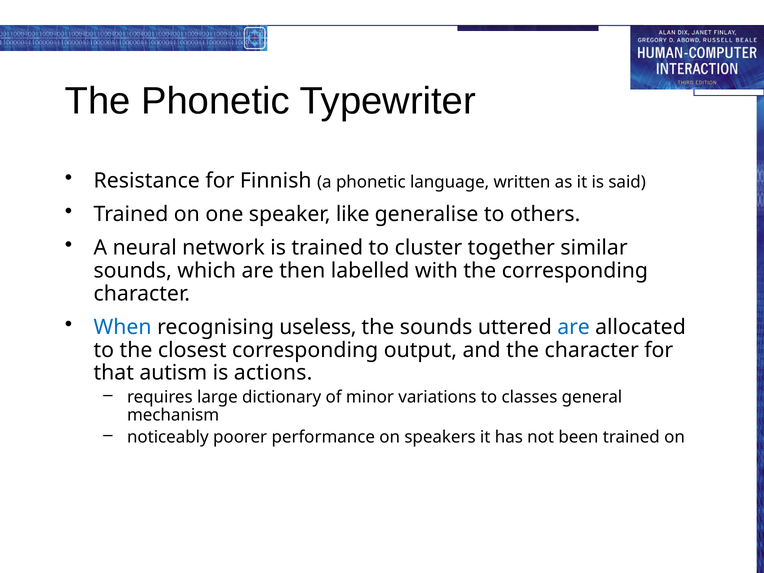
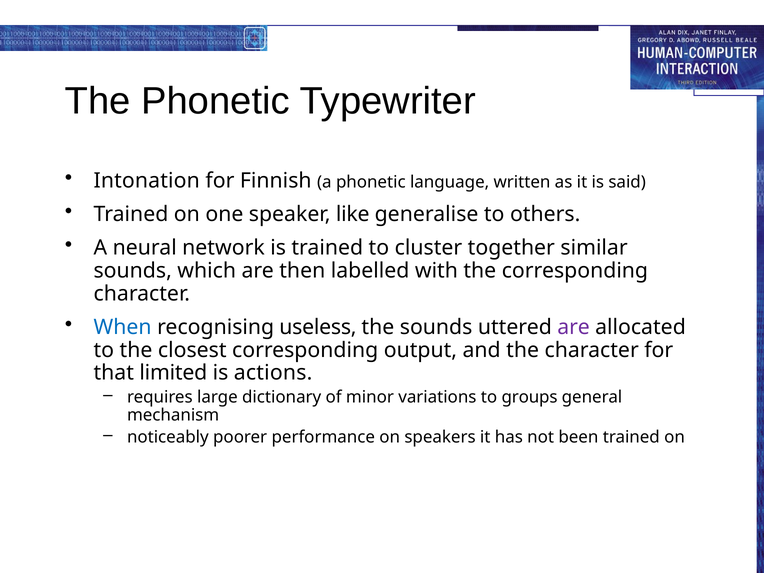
Resistance: Resistance -> Intonation (147, 181)
are colour: blue -> purple (574, 327)
autism: autism -> limited (173, 373)
classes: classes -> groups (530, 397)
